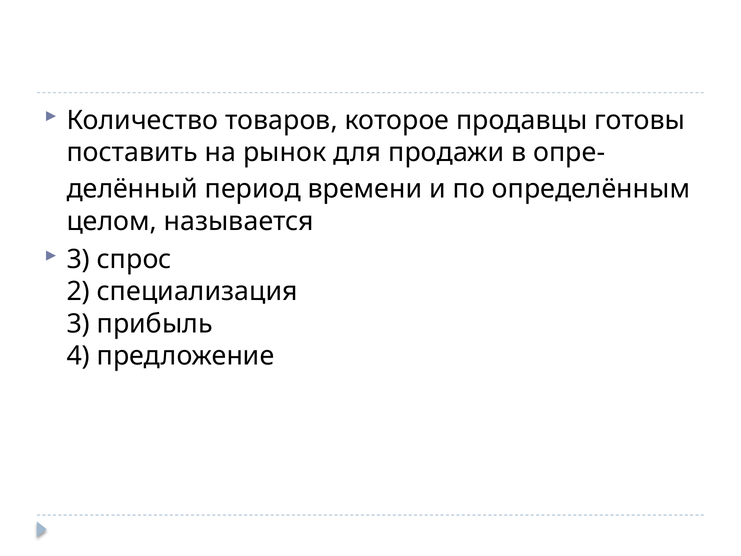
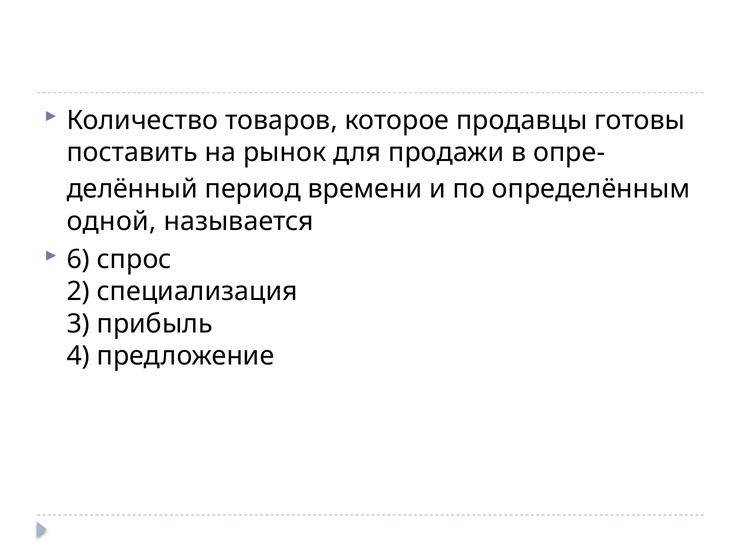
целом: целом -> одной (111, 221)
3: 3 -> 6 (78, 259)
